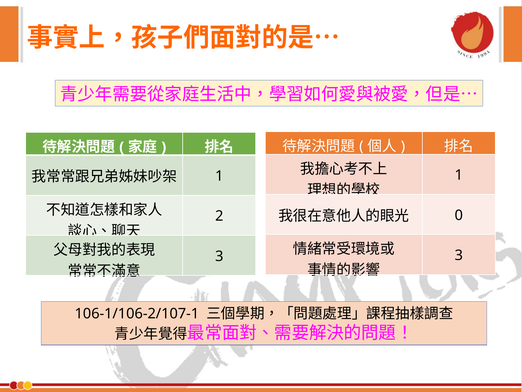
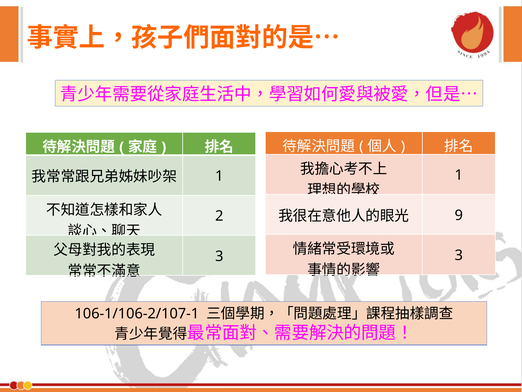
0: 0 -> 9 (459, 215)
